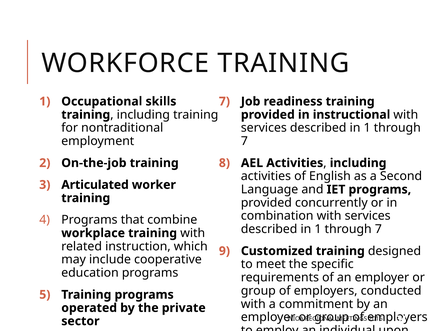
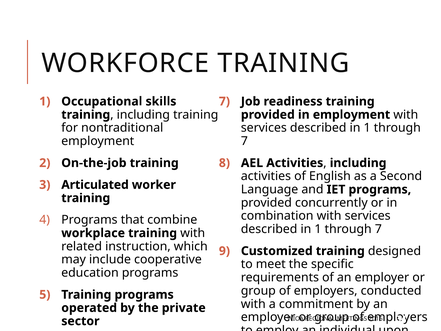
in instructional: instructional -> employment (352, 115)
